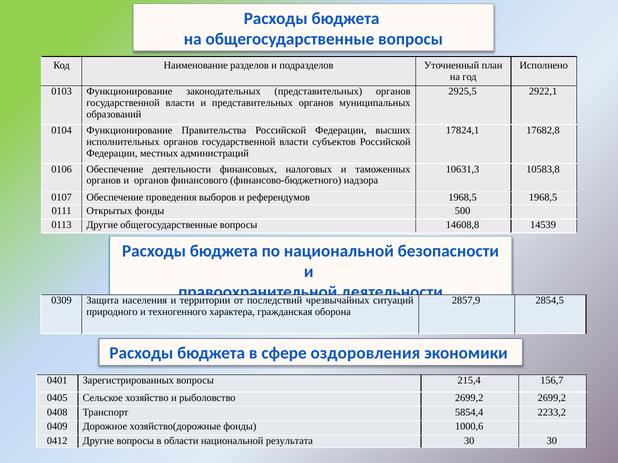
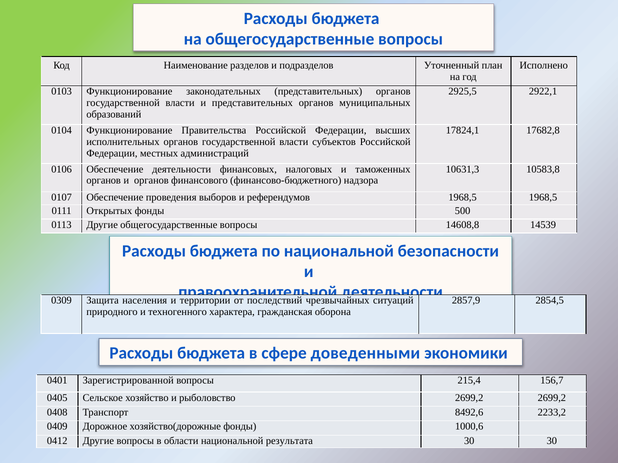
оздоровления: оздоровления -> доведенными (365, 353)
Зарегистрированных: Зарегистрированных -> Зарегистрированной (128, 381)
5854,4: 5854,4 -> 8492,6 (469, 413)
